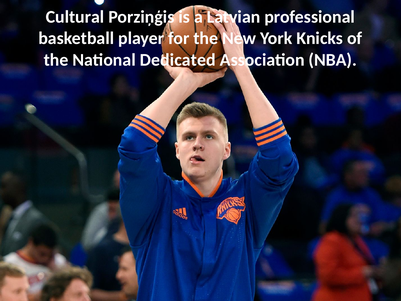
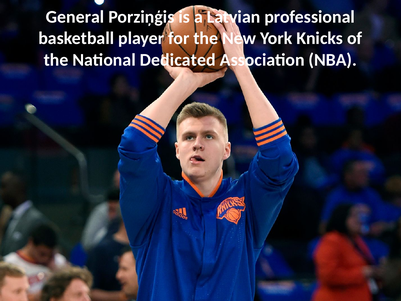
Cultural: Cultural -> General (75, 17)
